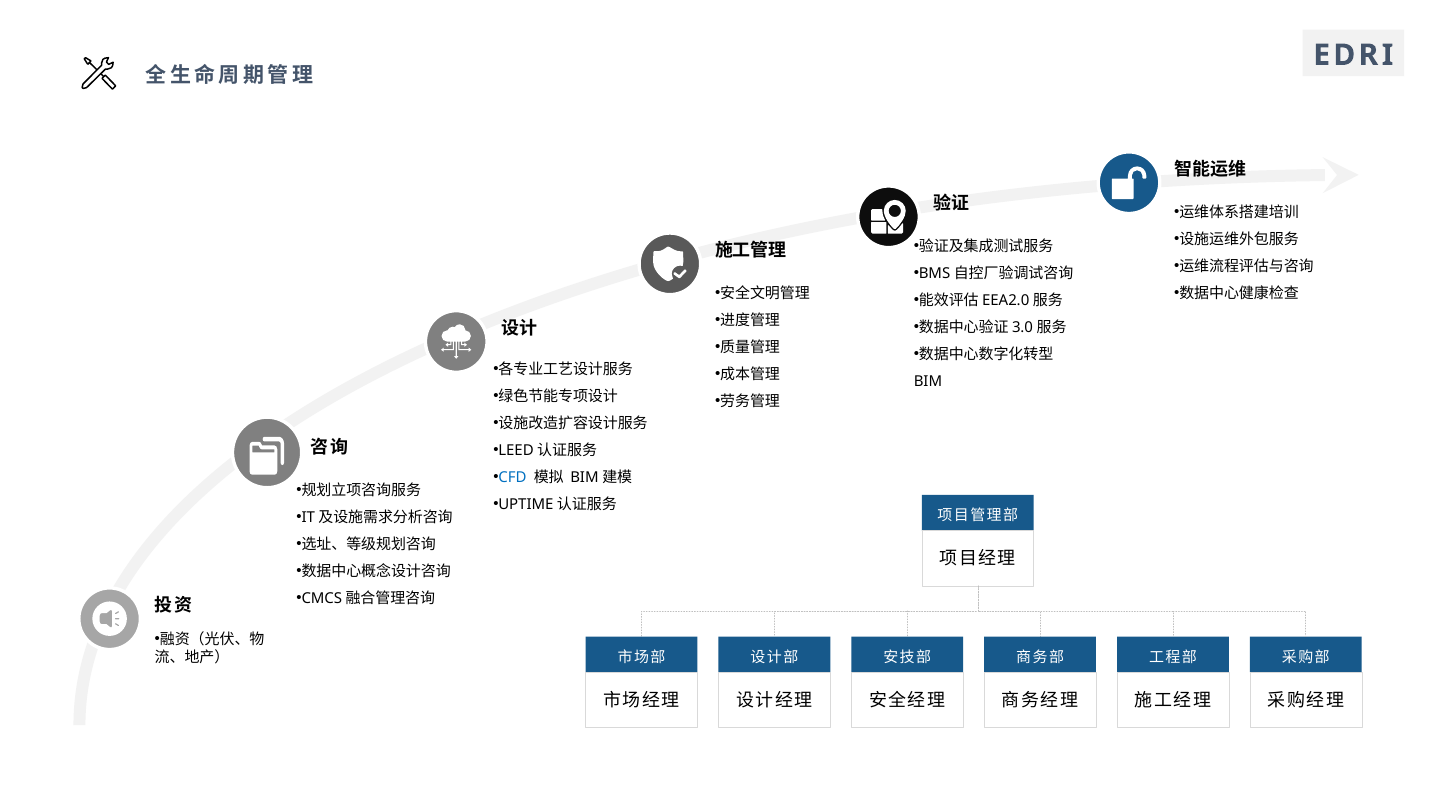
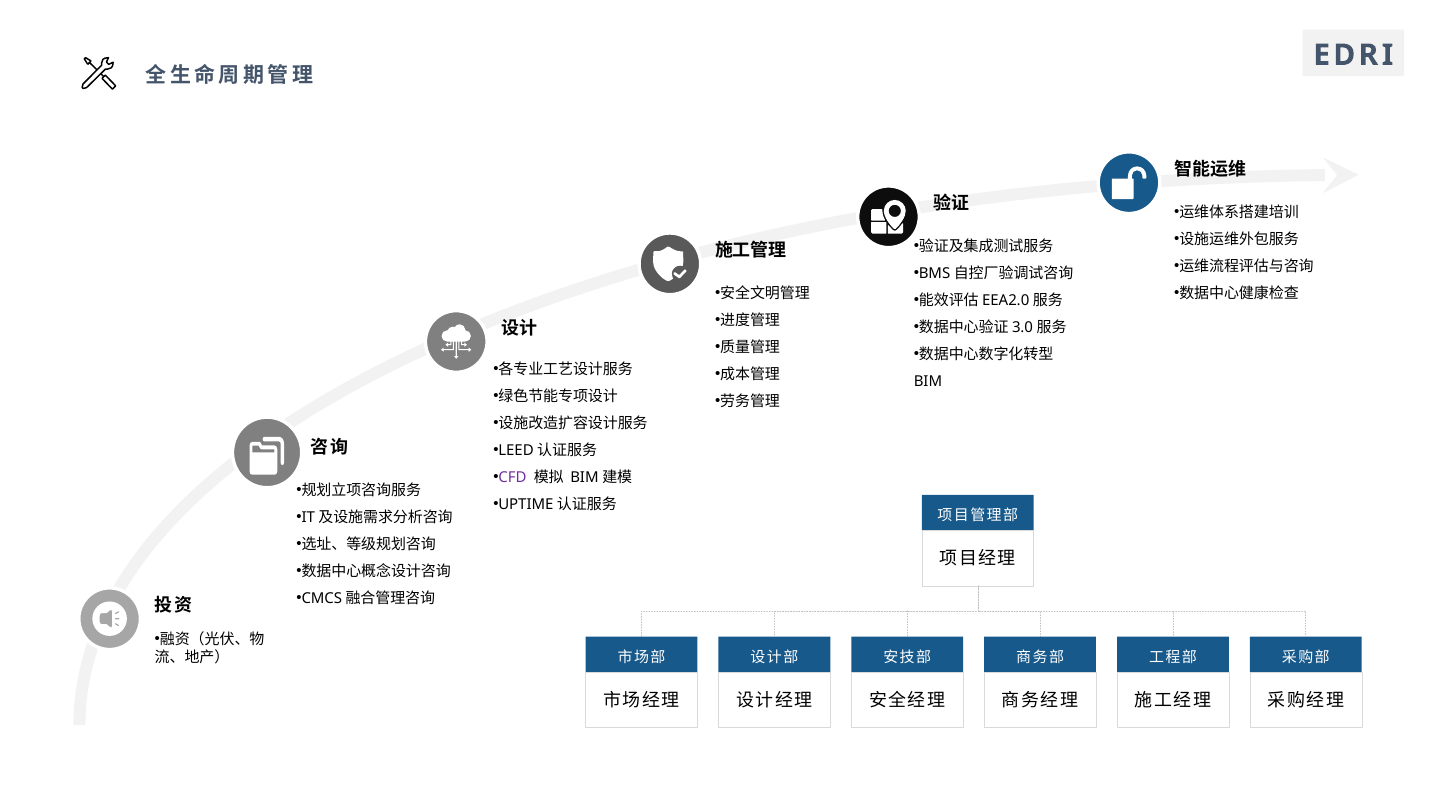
CFD colour: blue -> purple (512, 477)
